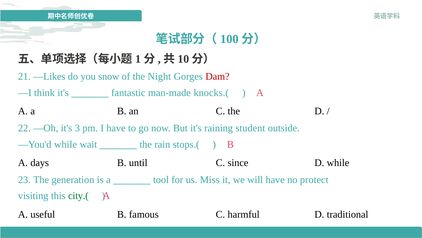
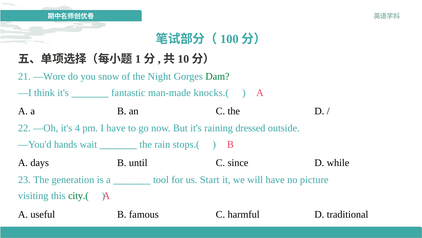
—Likes: —Likes -> —Wore (49, 76)
Dam colour: red -> green (217, 76)
3: 3 -> 4 (77, 128)
student: student -> dressed (250, 128)
—You'd while: while -> hands (66, 144)
Miss: Miss -> Start (210, 179)
protect: protect -> picture (314, 179)
